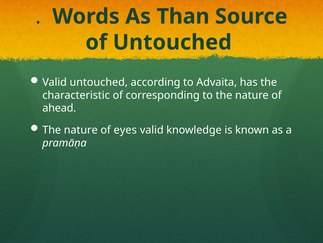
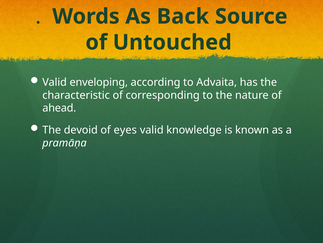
Than: Than -> Back (183, 16)
Valid untouched: untouched -> enveloping (99, 82)
nature: nature -> devoid (81, 130)
